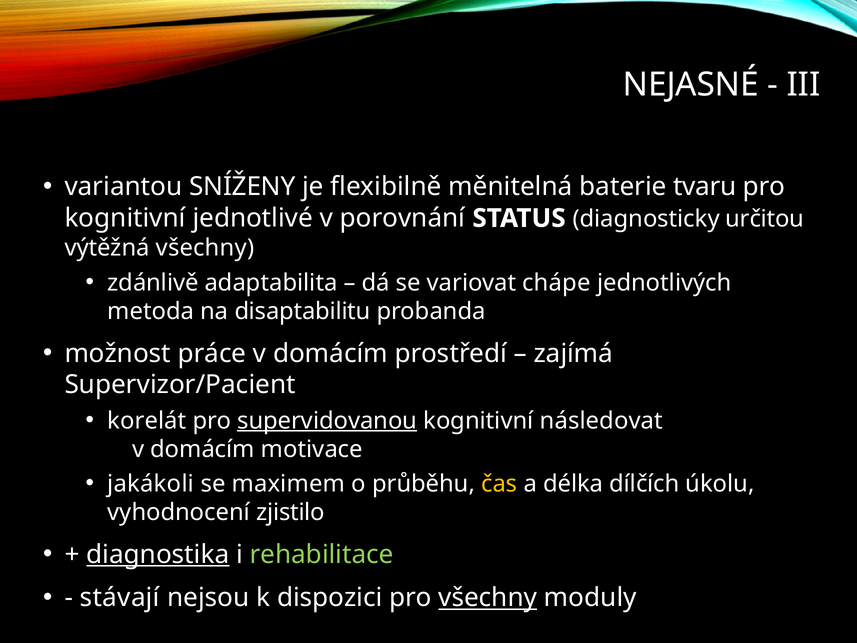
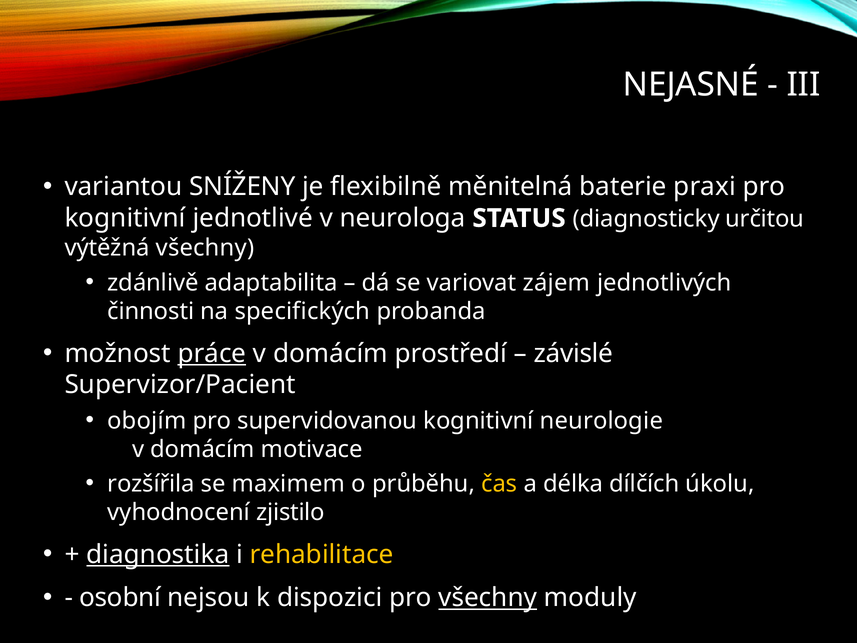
tvaru: tvaru -> praxi (705, 187)
porovnání: porovnání -> neurologa (403, 218)
chápe: chápe -> zájem (557, 283)
metoda: metoda -> činnosti (151, 311)
disaptabilitu: disaptabilitu -> specifických (302, 311)
práce underline: none -> present (212, 353)
zajímá: zajímá -> závislé (573, 353)
korelát: korelát -> obojím (147, 420)
supervidovanou underline: present -> none (327, 420)
následovat: následovat -> neurologie (601, 420)
jakákoli: jakákoli -> rozšířila (151, 484)
rehabilitace colour: light green -> yellow (322, 554)
stávají: stávají -> osobní (120, 598)
